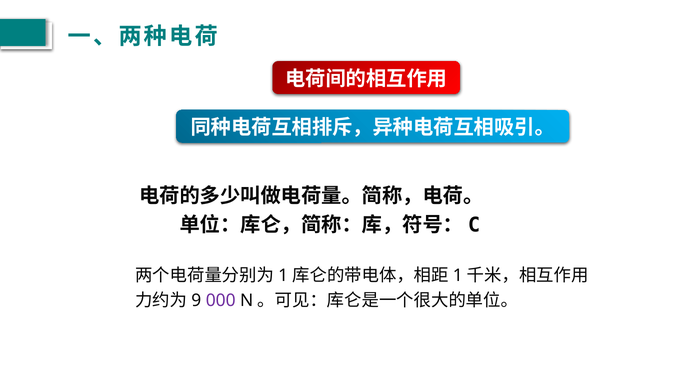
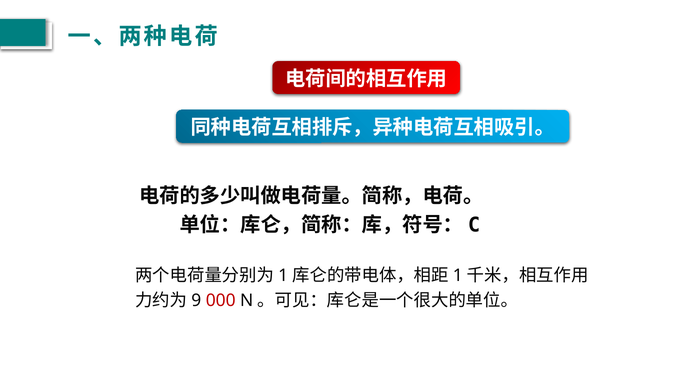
000 colour: purple -> red (221, 300)
